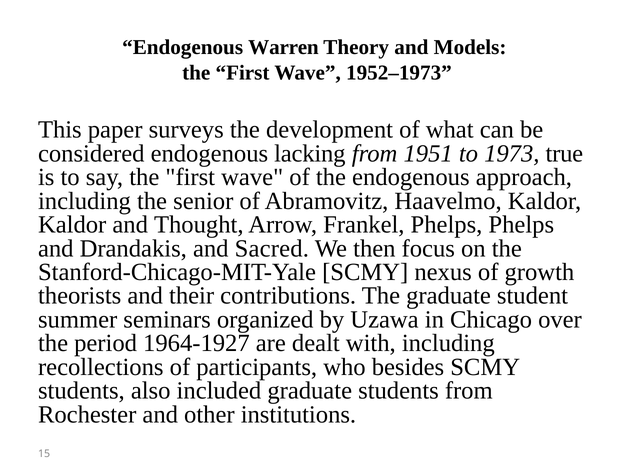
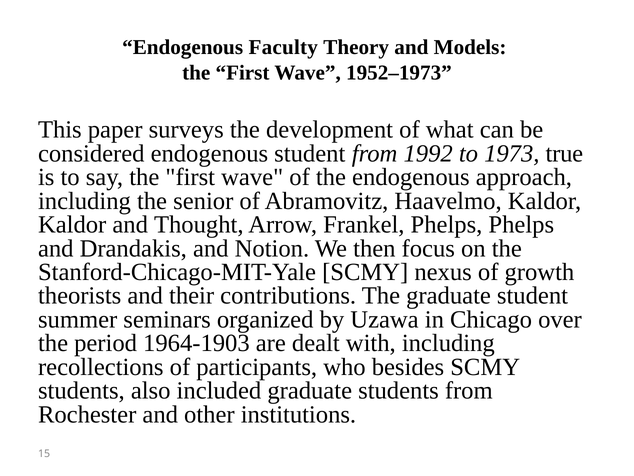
Warren: Warren -> Faculty (283, 47)
endogenous lacking: lacking -> student (310, 153)
1951: 1951 -> 1992 (428, 153)
Sacred: Sacred -> Notion (272, 248)
1964-1927: 1964-1927 -> 1964-1903 (196, 343)
